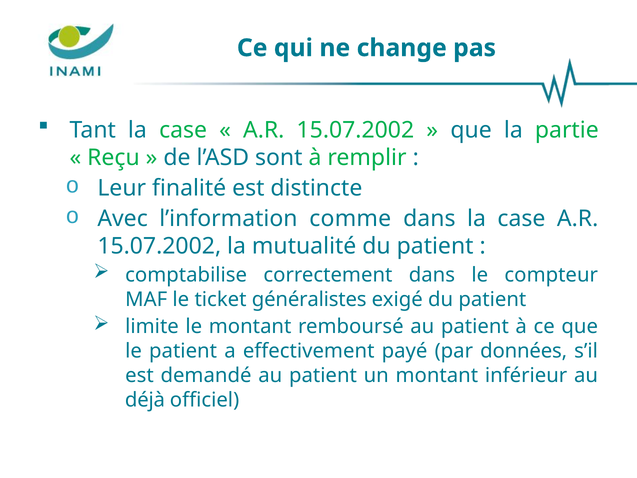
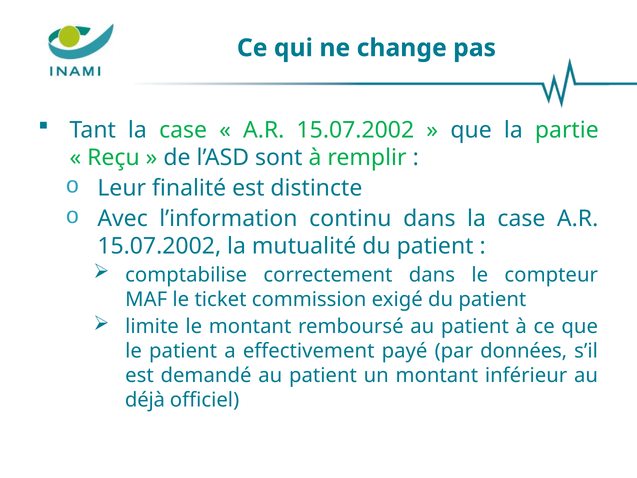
comme: comme -> continu (350, 219)
généralistes: généralistes -> commission (309, 299)
